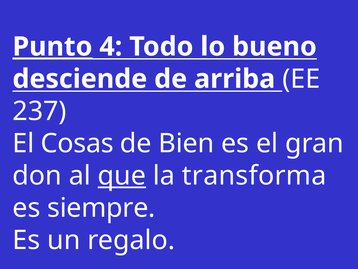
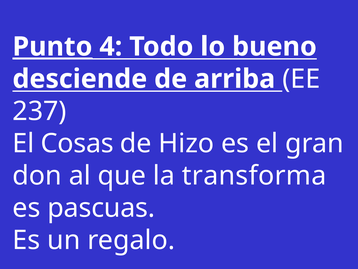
Bien: Bien -> Hizo (186, 143)
que underline: present -> none (122, 175)
siempre: siempre -> pascuas (101, 208)
